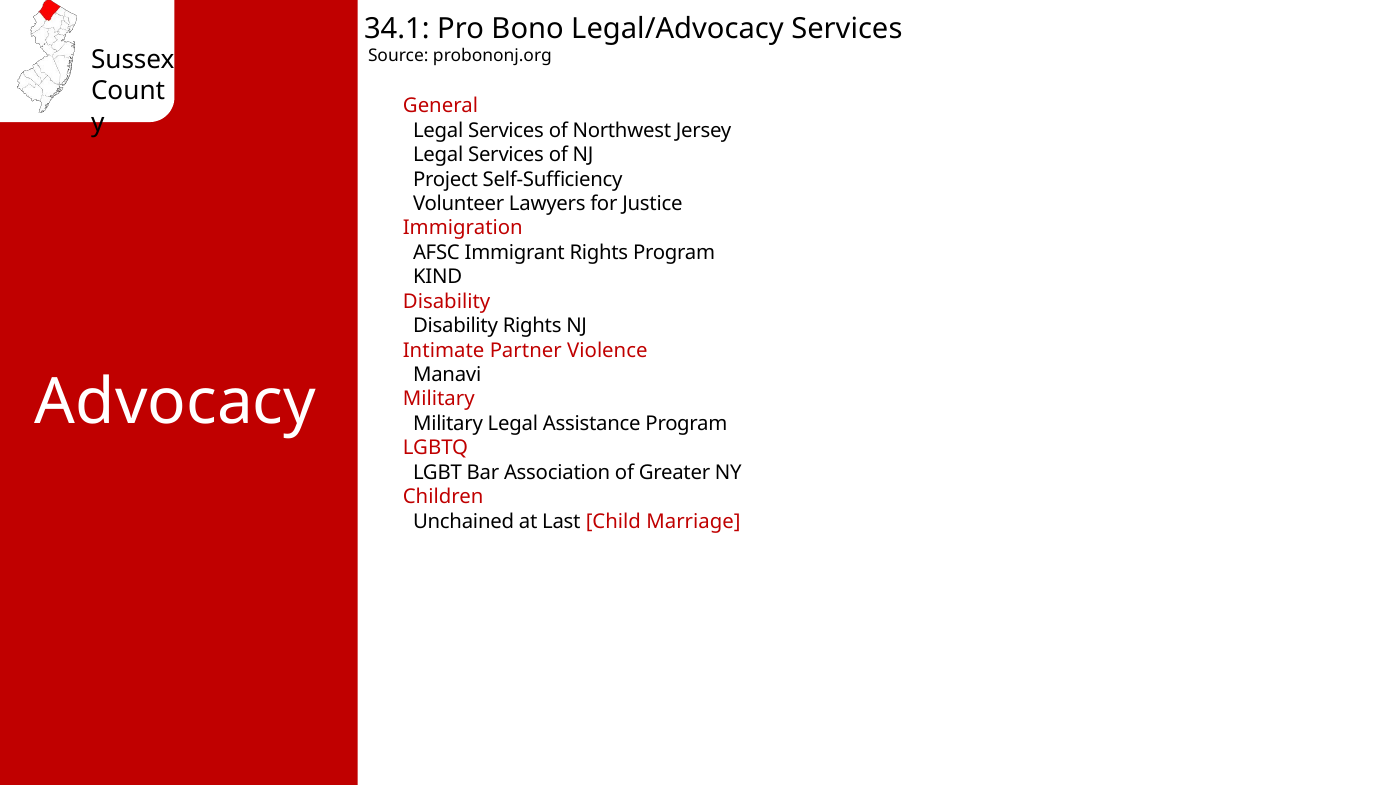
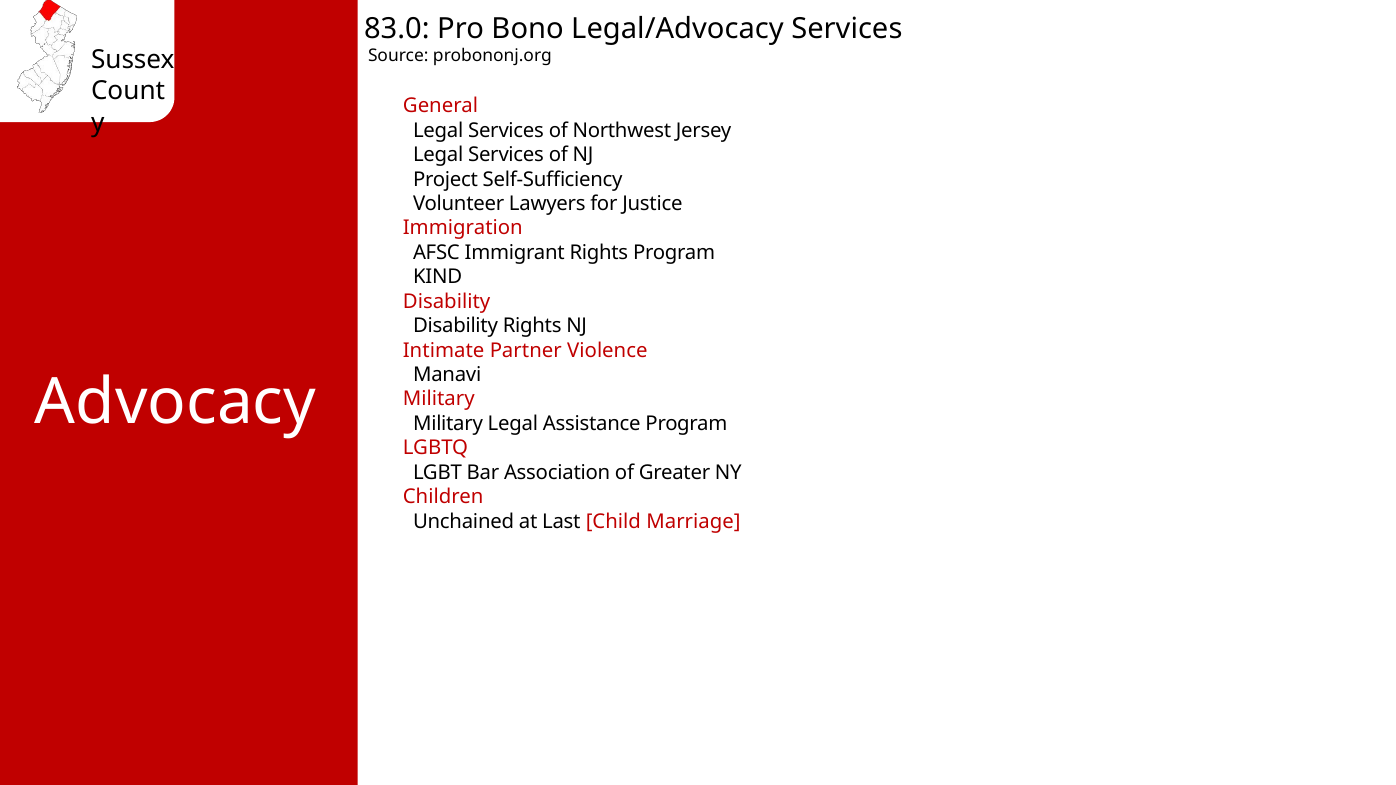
34.1: 34.1 -> 83.0 (397, 29)
